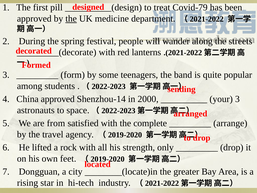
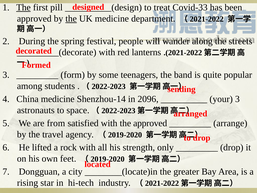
The underline: none -> present (23, 8)
Covid-79: Covid-79 -> Covid-33 (190, 8)
China approved: approved -> medicine (58, 99)
2000: 2000 -> 2096 (148, 99)
the complete: complete -> approved (150, 123)
